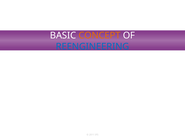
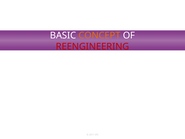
REENGINEERING colour: blue -> red (93, 47)
